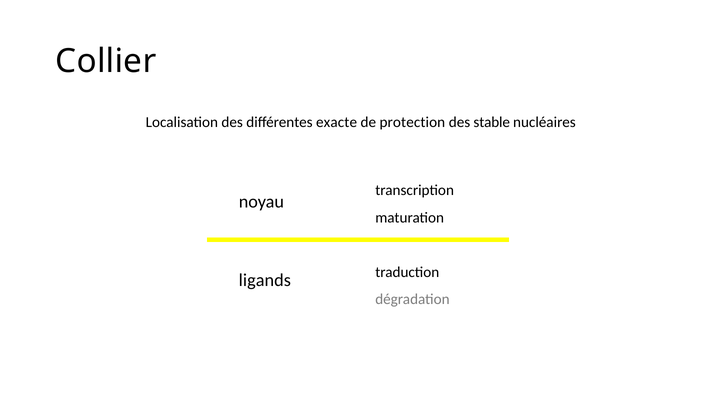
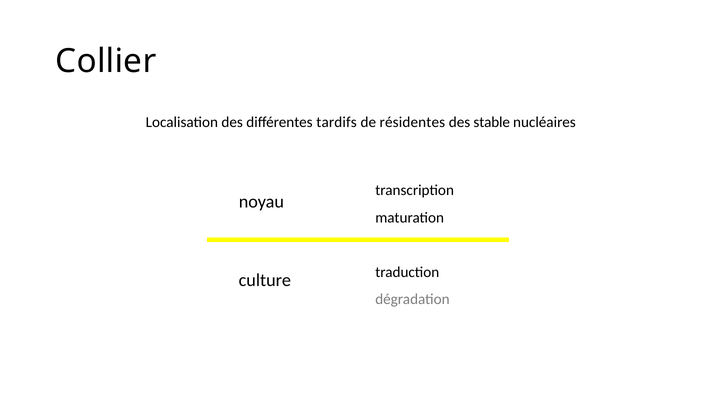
exacte: exacte -> tardifs (337, 122)
protection: protection -> résidentes (412, 122)
ligands: ligands -> culture (265, 280)
